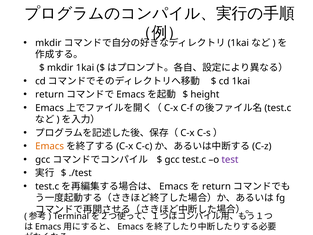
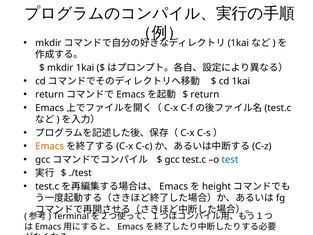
height: height -> return (205, 94)
test colour: purple -> blue (230, 159)
return: return -> height (217, 186)
